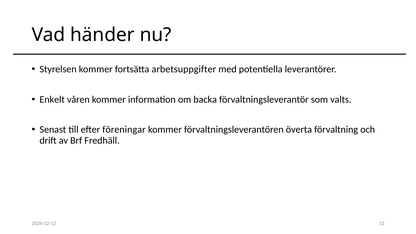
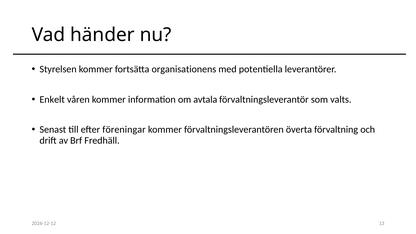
arbetsuppgifter: arbetsuppgifter -> organisationens (184, 69)
backa: backa -> avtala (205, 99)
